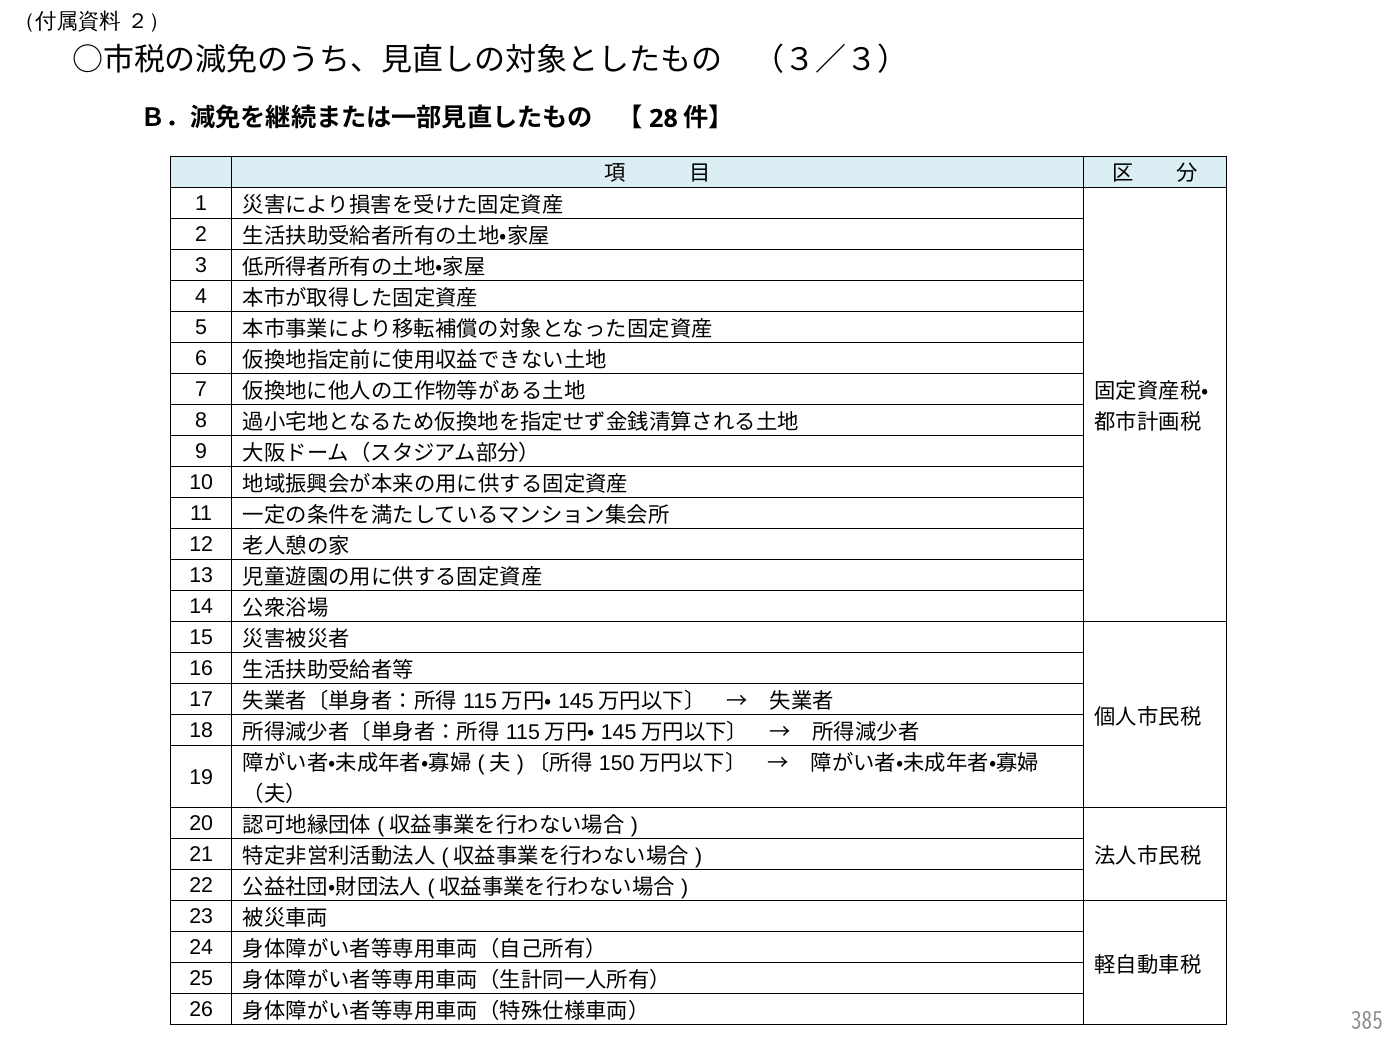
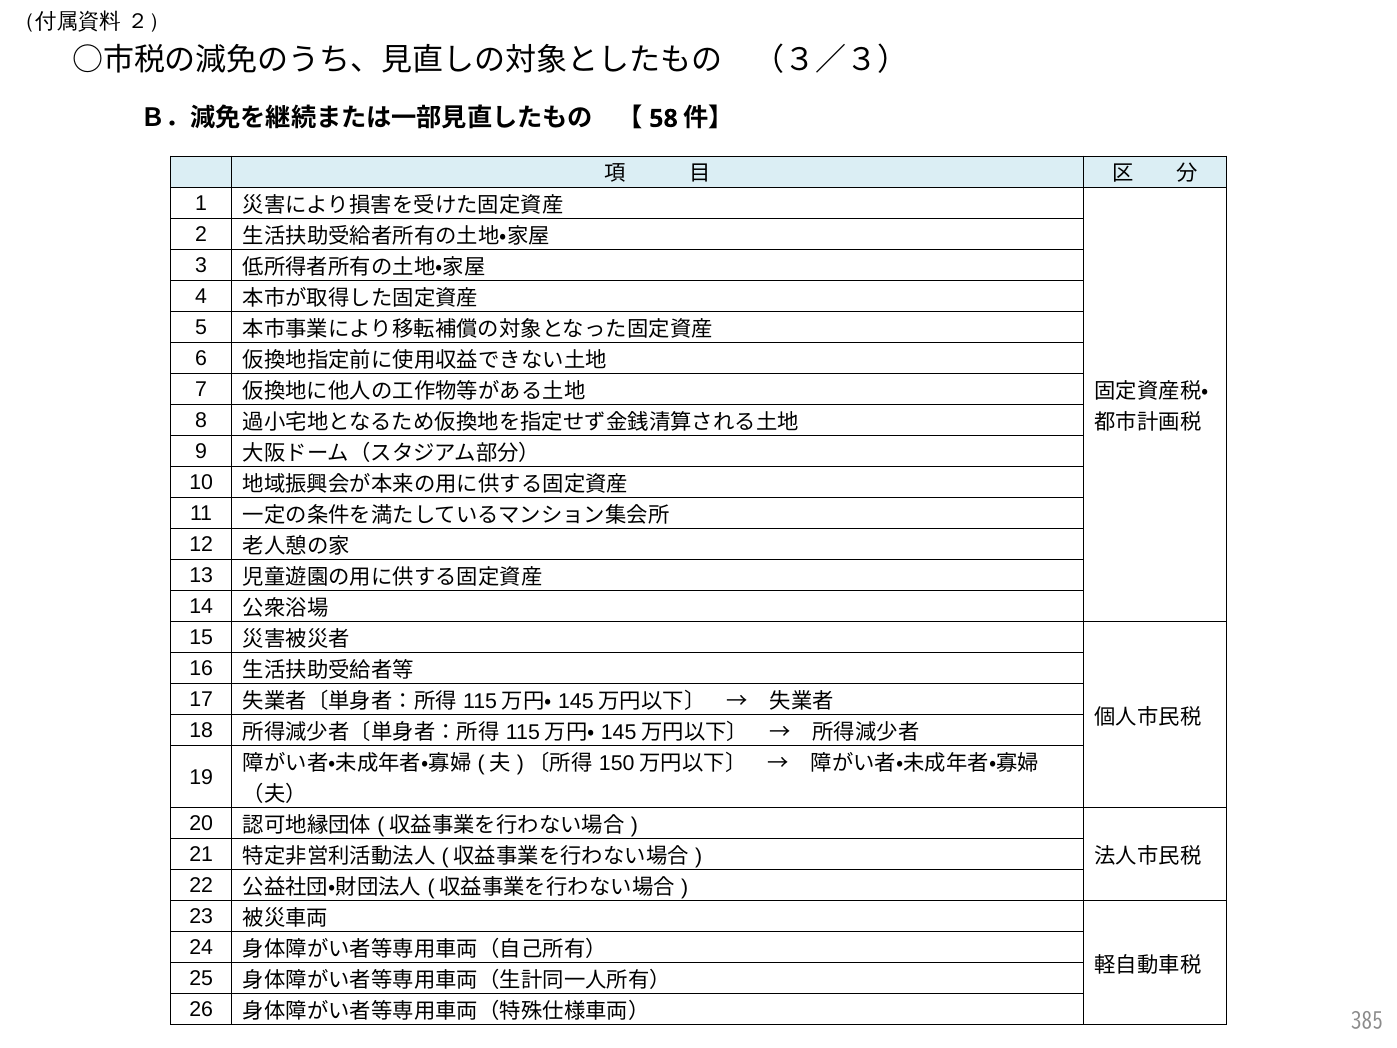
28: 28 -> 58 (663, 119)
